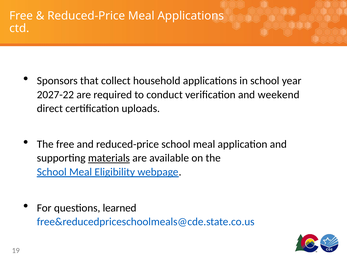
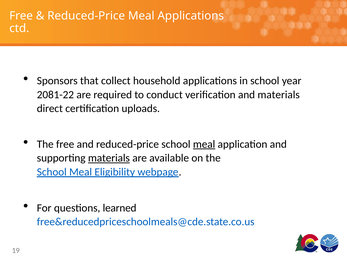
2027-22: 2027-22 -> 2081-22 (55, 95)
and weekend: weekend -> materials (279, 95)
meal underline: none -> present (204, 144)
